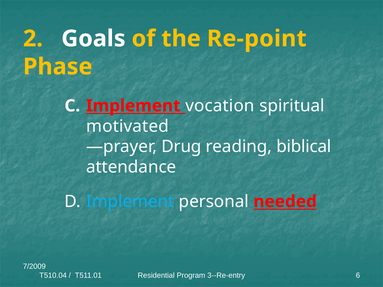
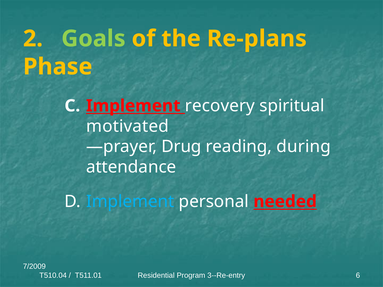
Goals colour: white -> light green (93, 39)
Re-point: Re-point -> Re-plans (257, 39)
vocation: vocation -> recovery (220, 106)
biblical: biblical -> during (304, 147)
